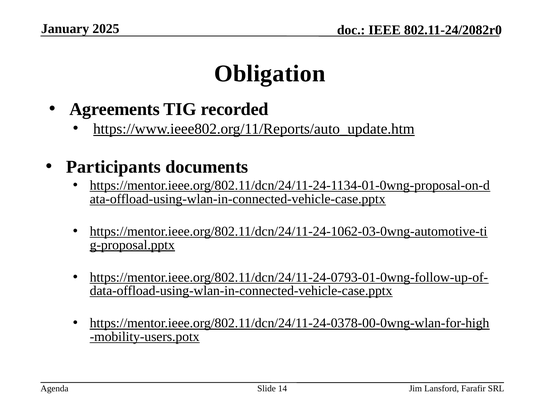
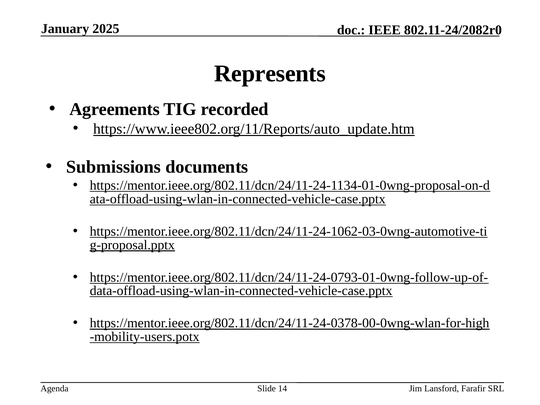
Obligation: Obligation -> Represents (270, 74)
Participants: Participants -> Submissions (114, 167)
